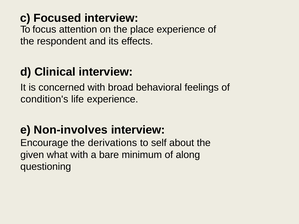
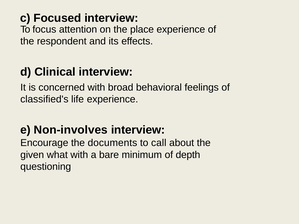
condition's: condition's -> classified's (44, 99)
derivations: derivations -> documents (112, 143)
self: self -> call (159, 143)
along: along -> depth (188, 155)
